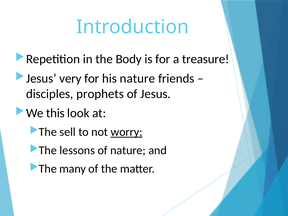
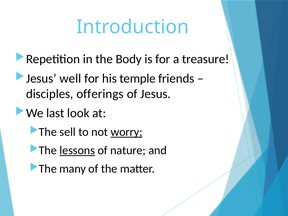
very: very -> well (70, 78)
his nature: nature -> temple (138, 78)
prophets: prophets -> offerings (100, 94)
this: this -> last (55, 113)
lessons underline: none -> present (77, 150)
